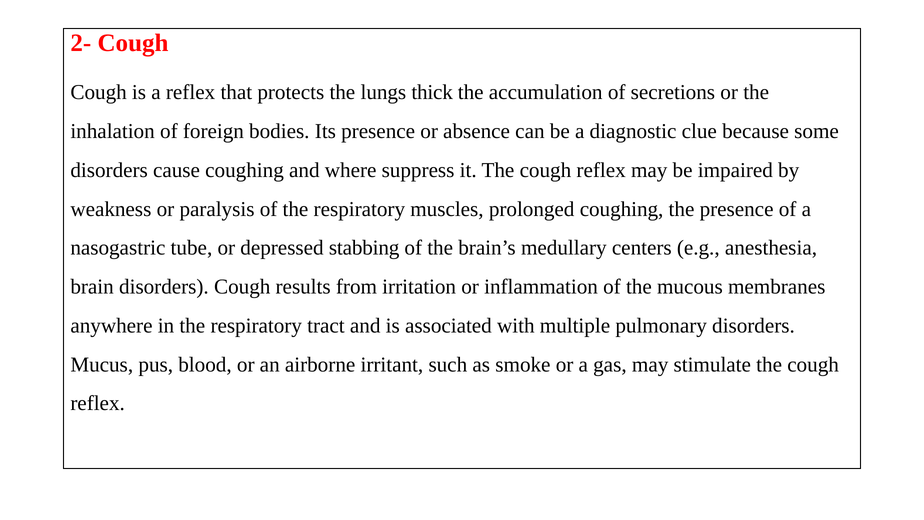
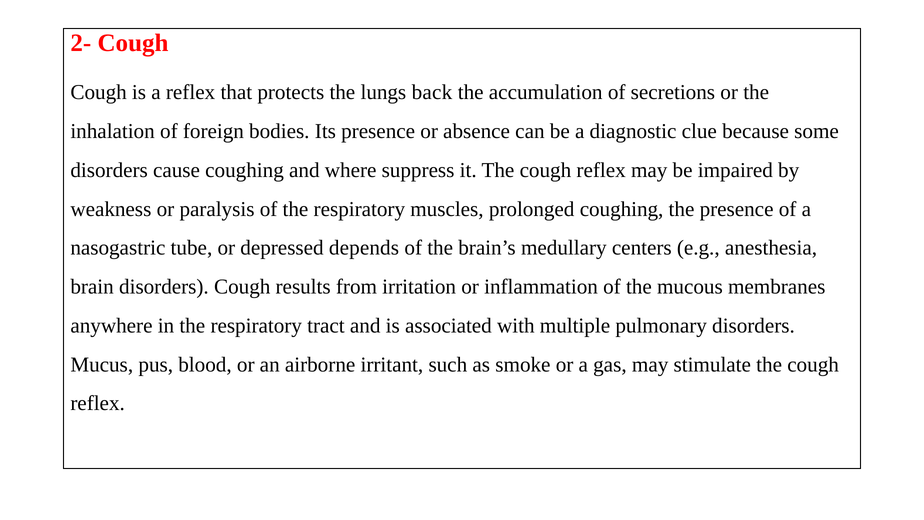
thick: thick -> back (432, 92)
stabbing: stabbing -> depends (364, 248)
